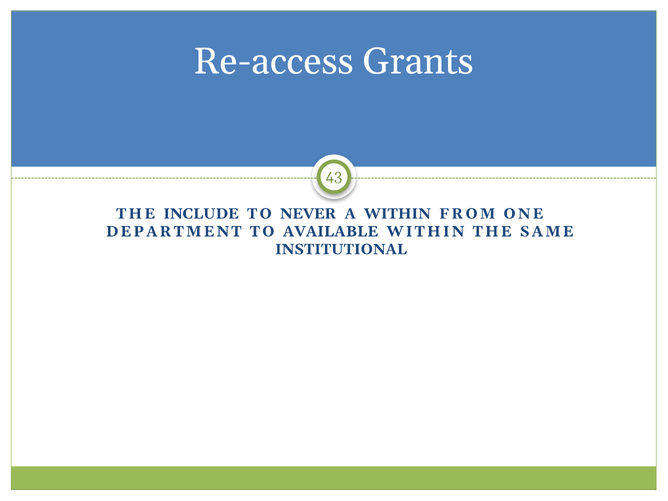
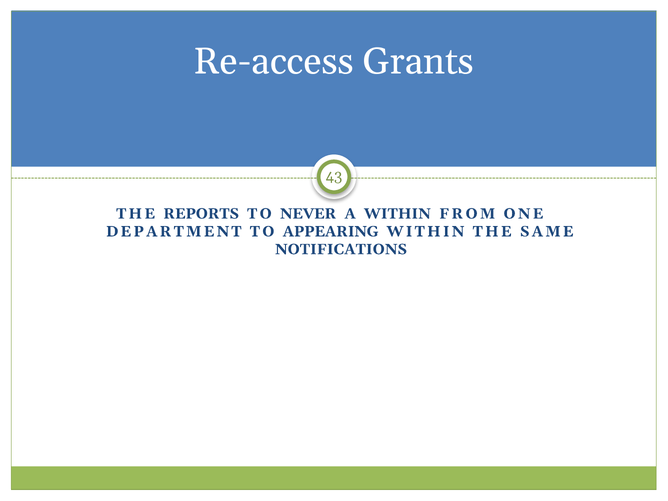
INCLUDE: INCLUDE -> REPORTS (201, 214)
AVAILABLE: AVAILABLE -> APPEARING (331, 231)
INSTITUTIONAL: INSTITUTIONAL -> NOTIFICATIONS (341, 249)
